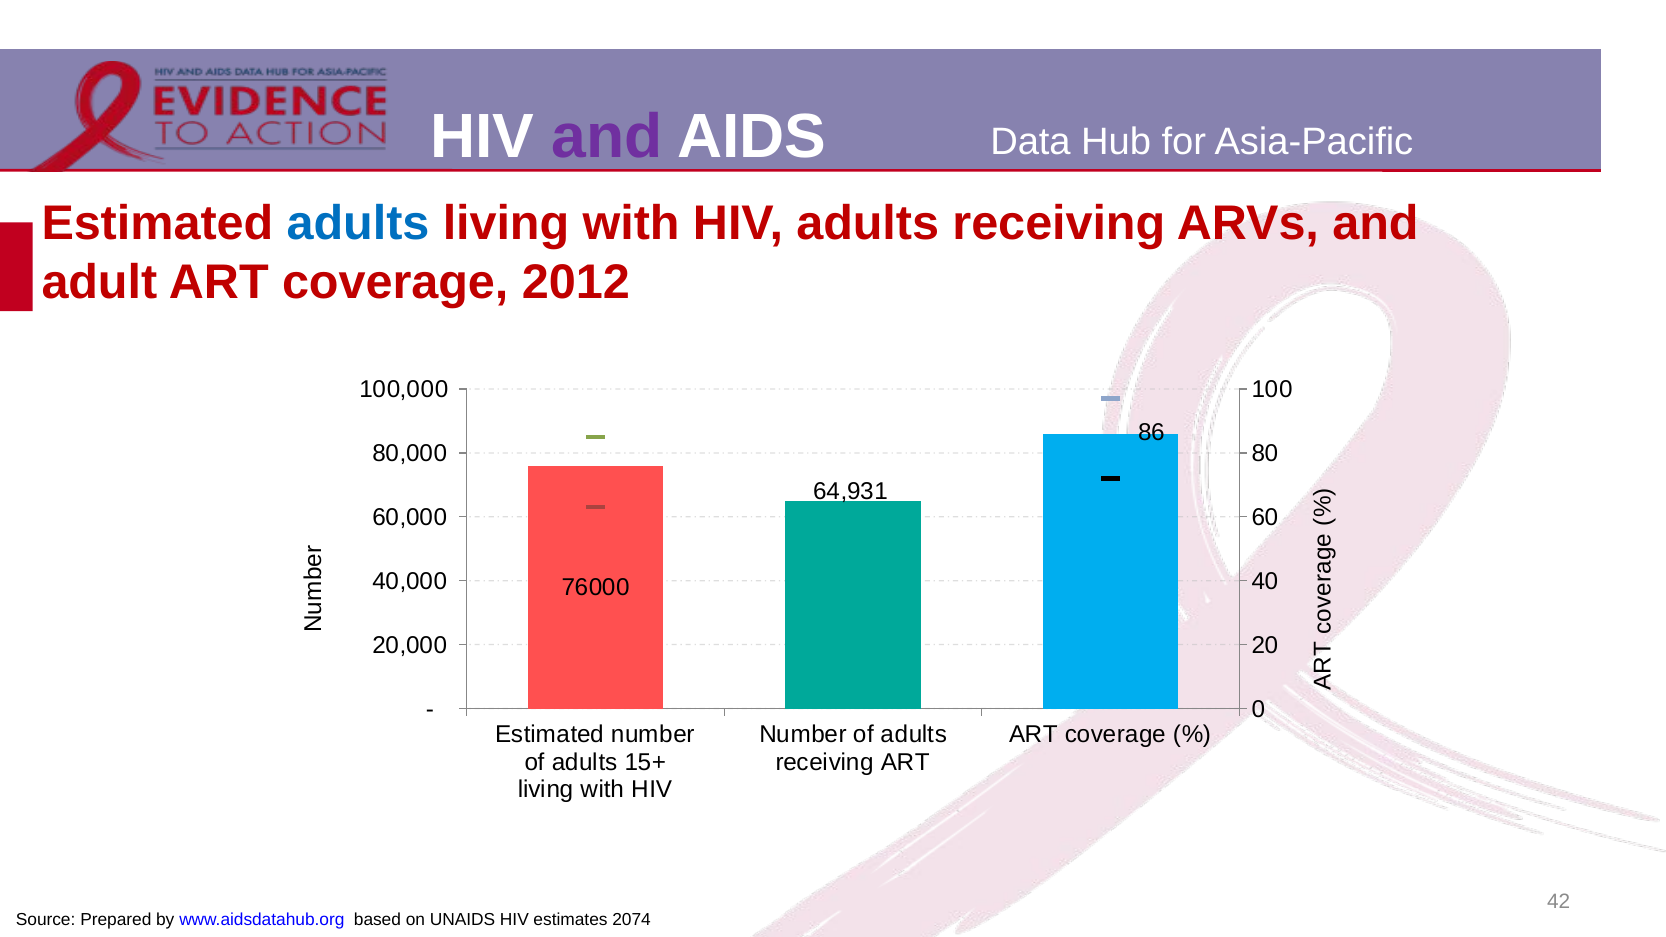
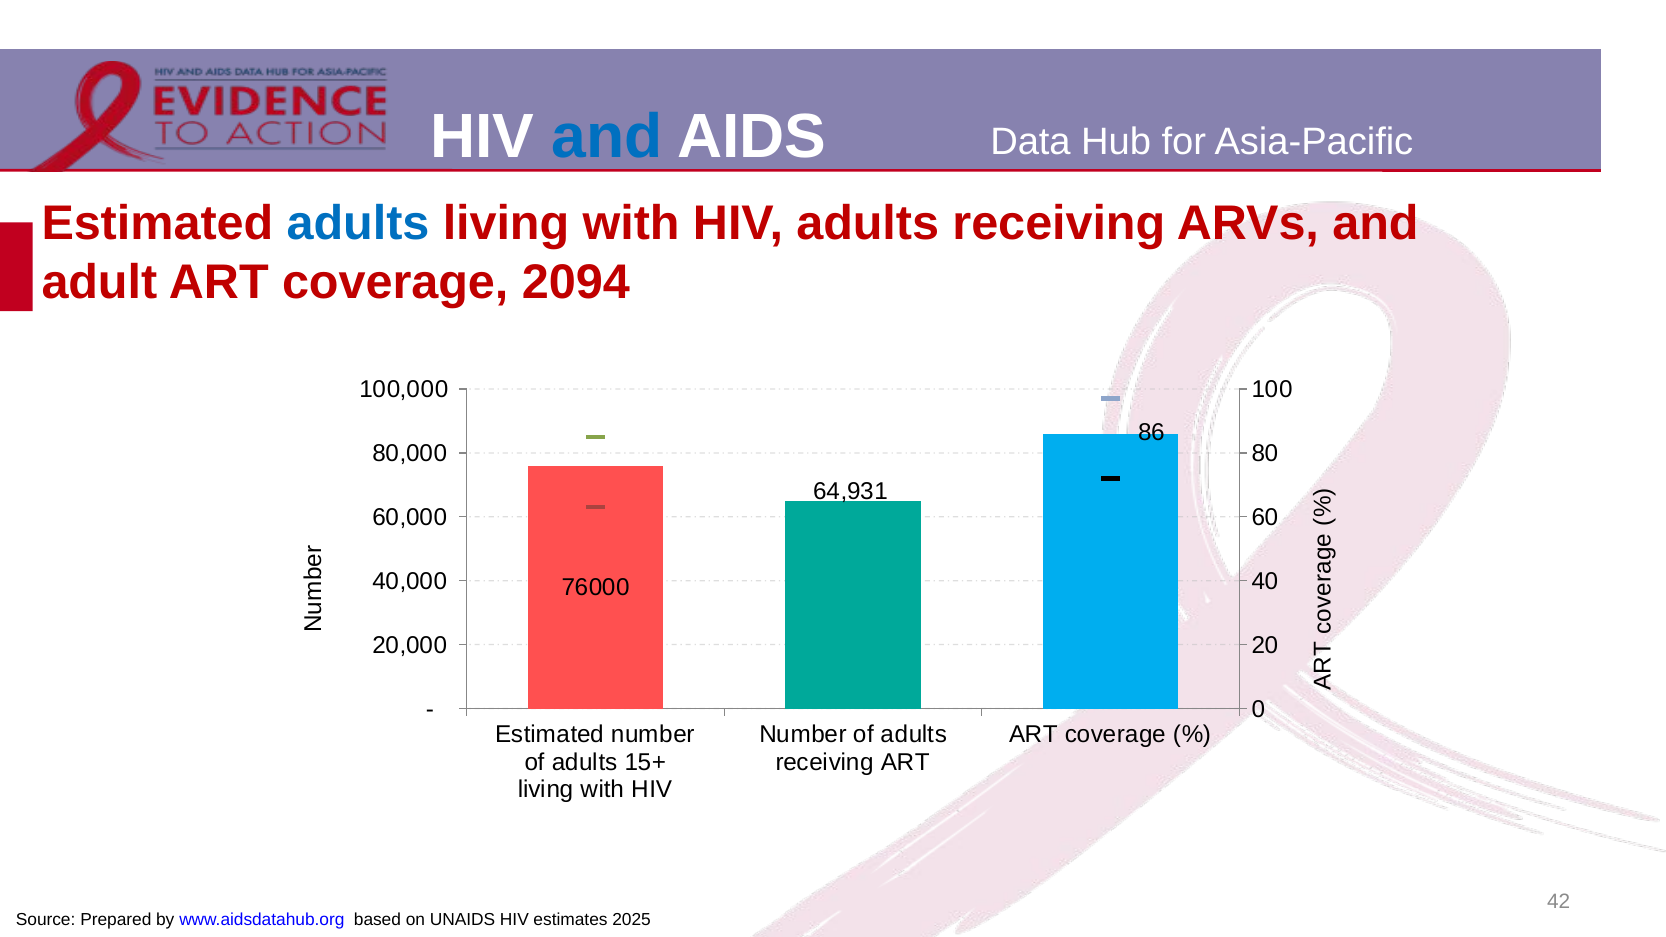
and colour: purple -> blue (607, 136)
2012: 2012 -> 2094 (576, 282)
2074: 2074 -> 2025 (632, 920)
